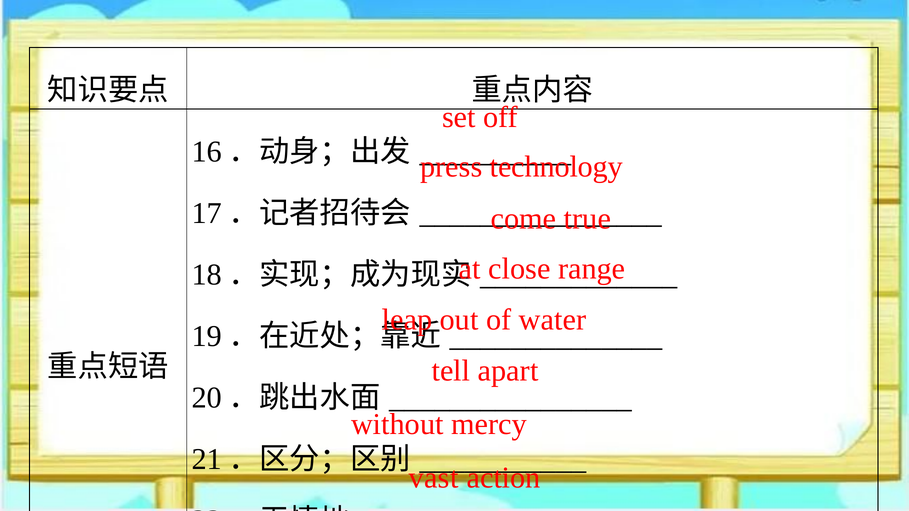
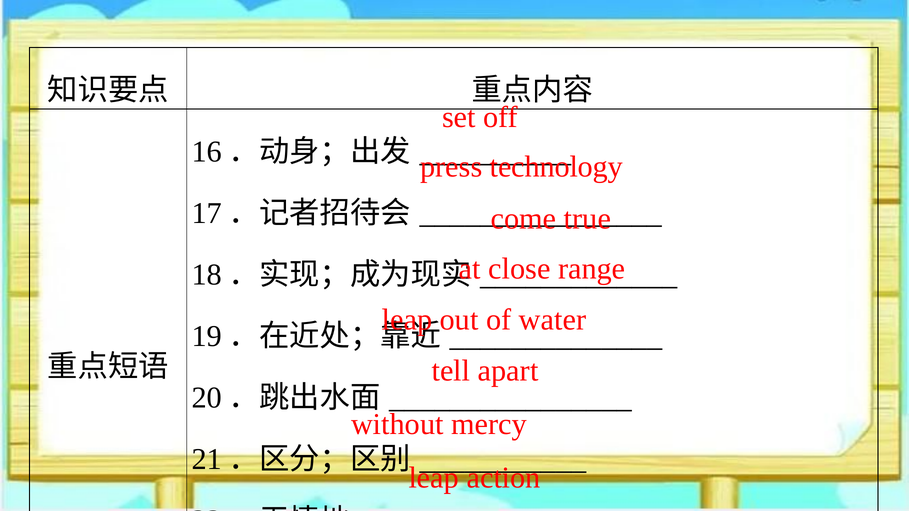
vast: vast -> leap (434, 478)
